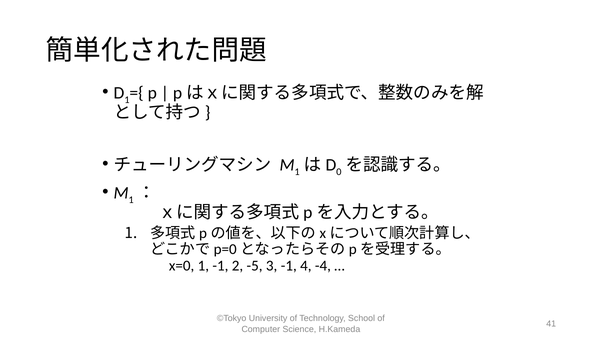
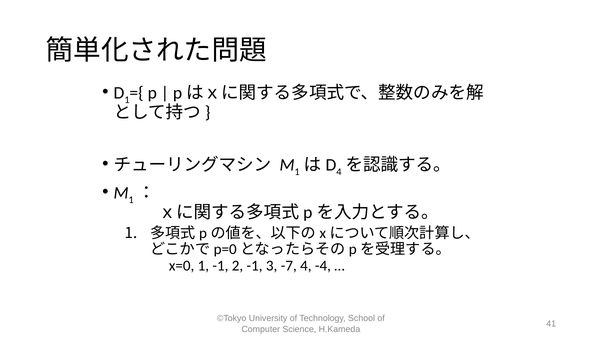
0: 0 -> 4 (339, 172)
2 -5: -5 -> -1 (255, 265)
3 -1: -1 -> -7 (289, 265)
